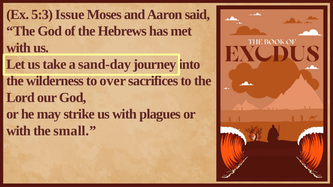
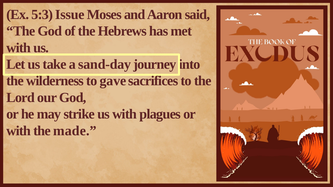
over: over -> gave (113, 81)
small: small -> made (75, 131)
